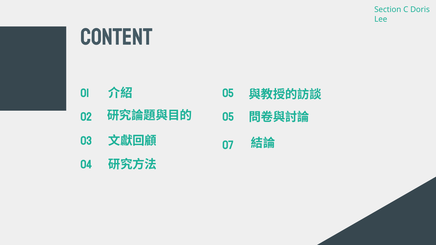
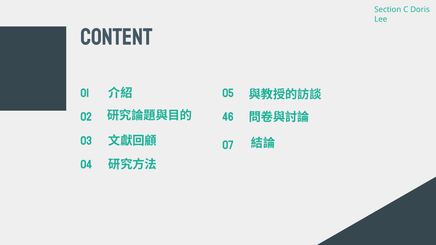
02 05: 05 -> 46 (228, 117)
